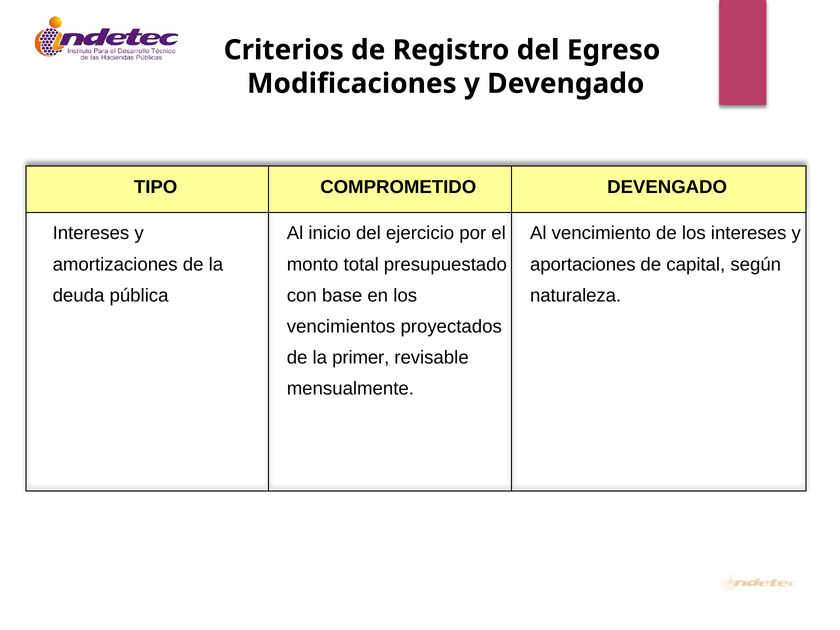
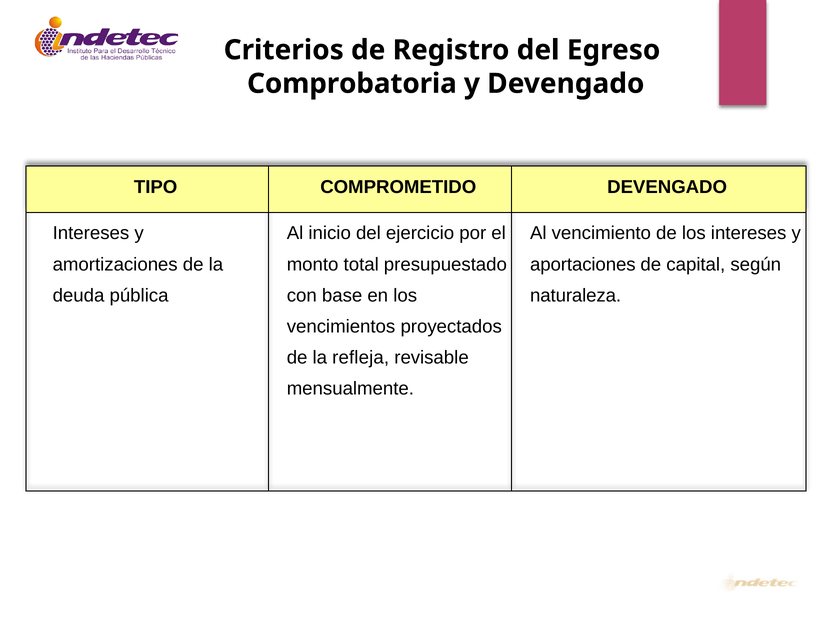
Modificaciones: Modificaciones -> Comprobatoria (352, 84)
primer: primer -> refleja (361, 358)
